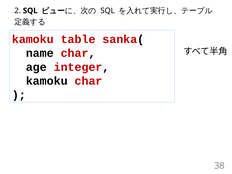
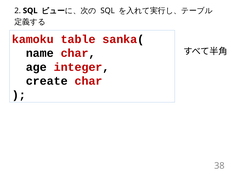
kamoku: kamoku -> create (47, 81)
